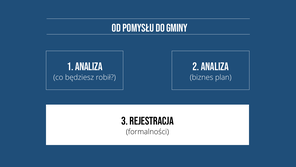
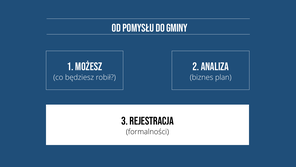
1 analiza: analiza -> możesz (89, 66)
